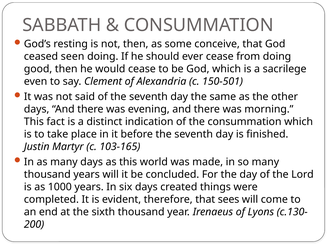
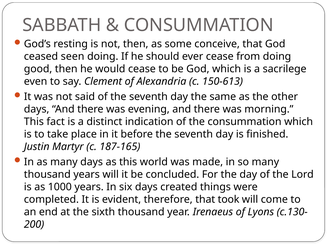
150-501: 150-501 -> 150-613 (223, 82)
103-165: 103-165 -> 187-165 (120, 147)
sees: sees -> took (229, 200)
